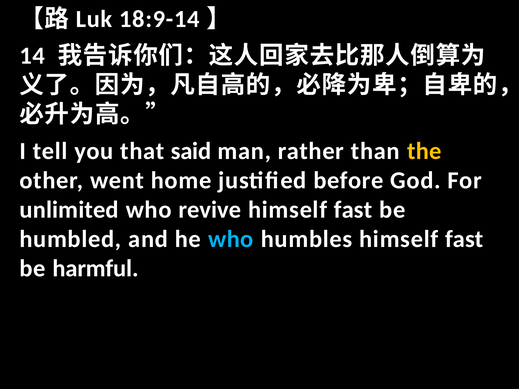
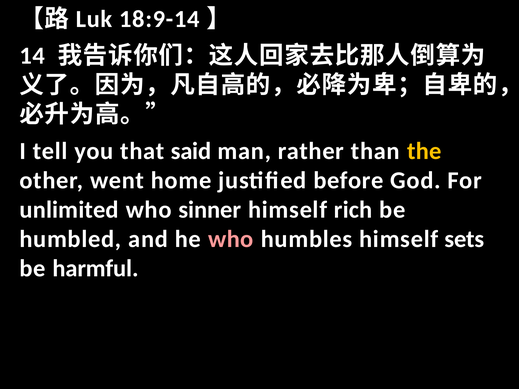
revive: revive -> sinner (210, 210)
fast: fast -> rich (353, 210)
who colour: light blue -> pink (231, 239)
humbles himself fast: fast -> sets (464, 239)
